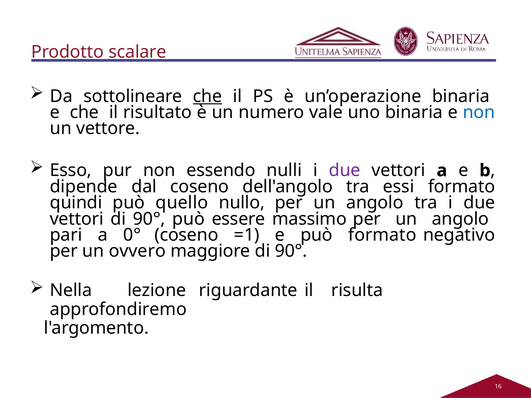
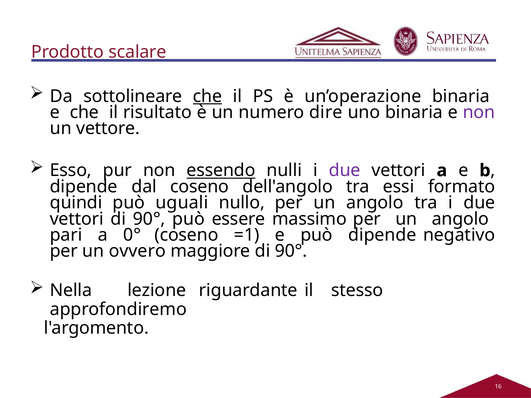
vale: vale -> dire (326, 112)
non colour: blue -> purple (479, 112)
essendo underline: none -> present (221, 171)
quello: quello -> uguali (182, 203)
può formato: formato -> dipende (382, 235)
risulta: risulta -> stesso (357, 291)
